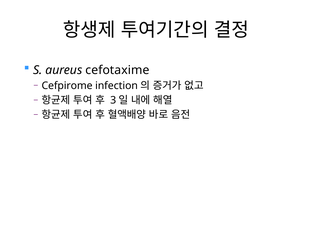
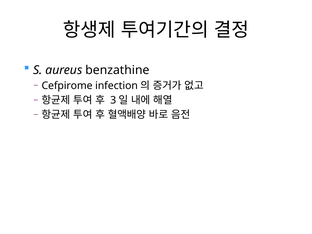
cefotaxime: cefotaxime -> benzathine (117, 70)
